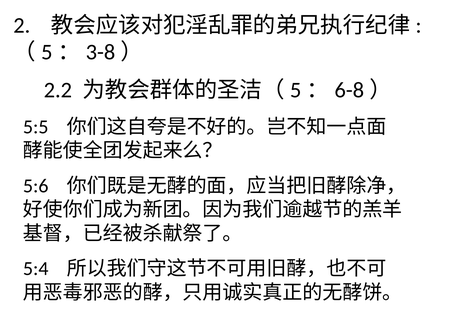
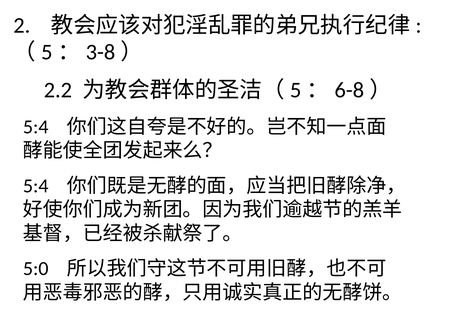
5:5: 5:5 -> 5:4 (36, 127)
5:6: 5:6 -> 5:4 (36, 186)
5:4: 5:4 -> 5:0 (36, 269)
